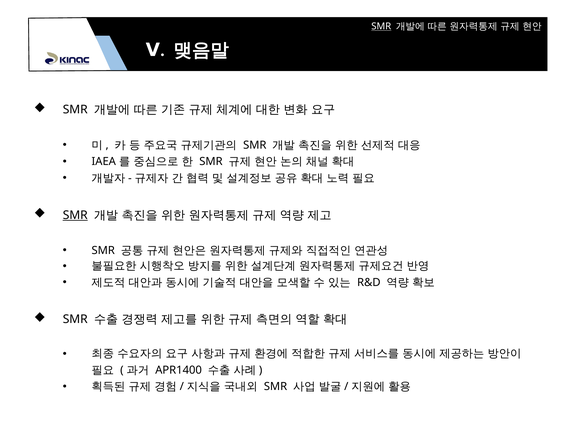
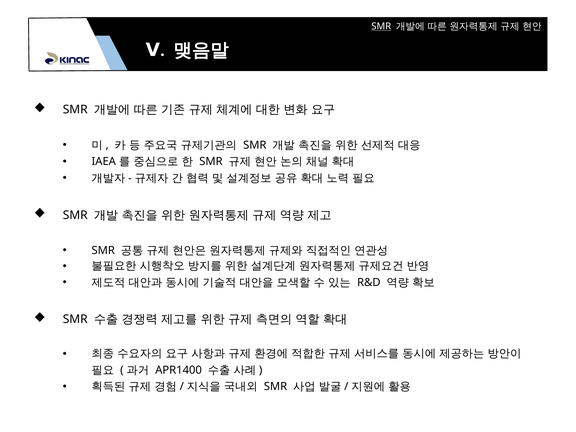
SMR underline: present -> none (75, 215)
